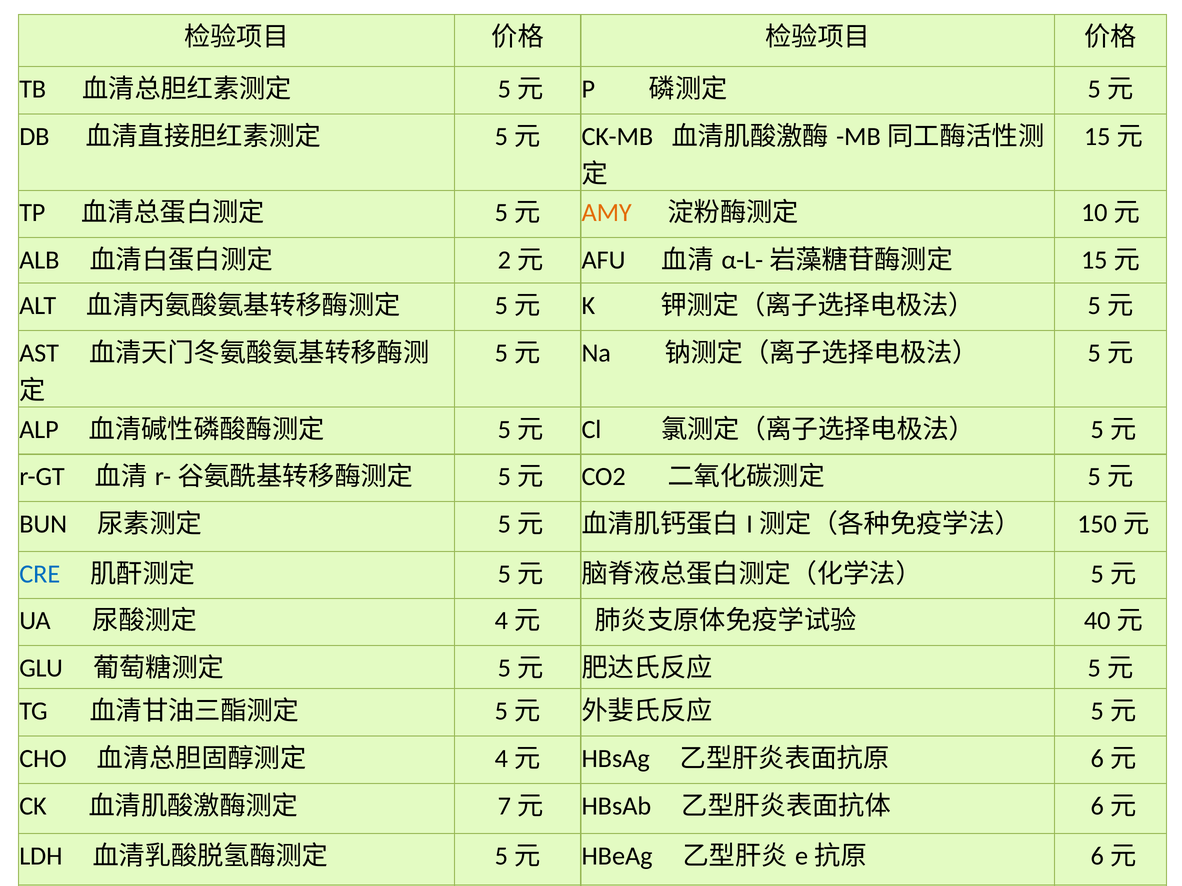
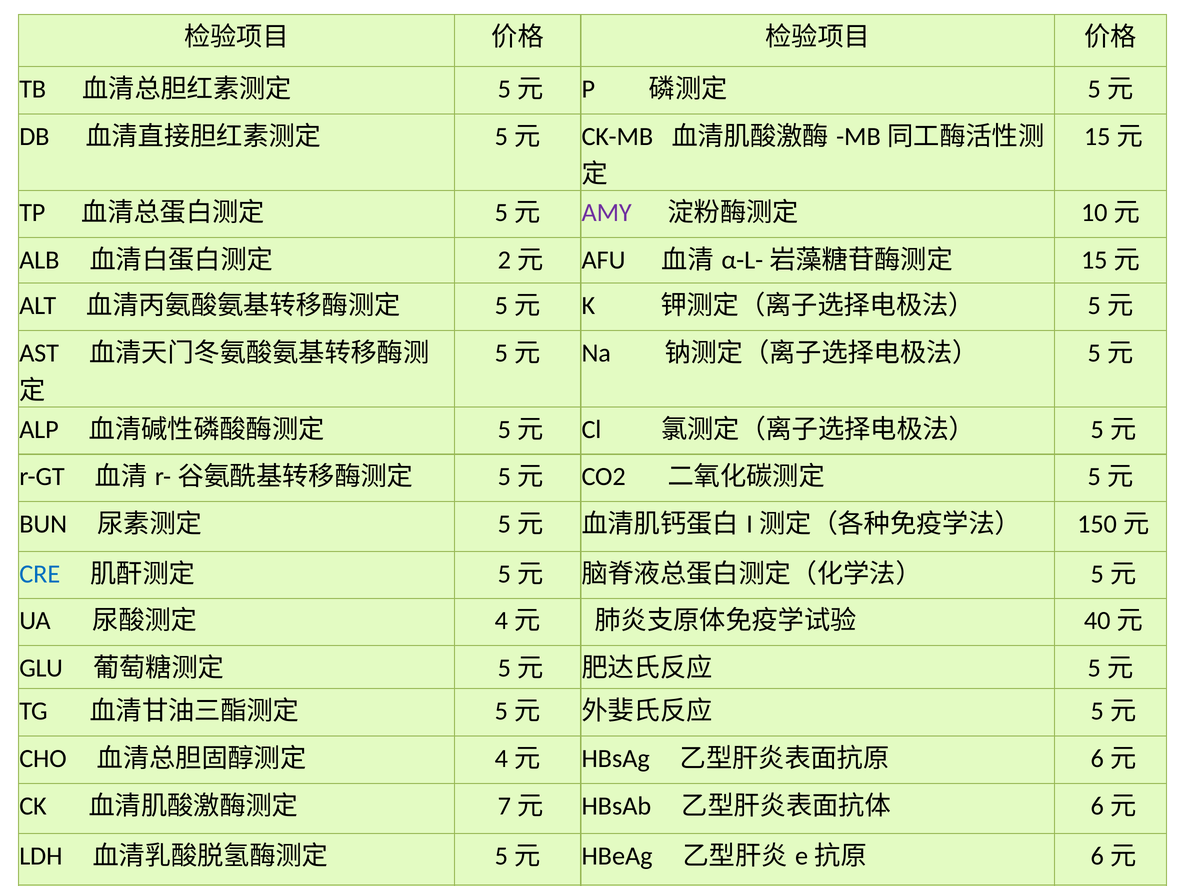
AMY colour: orange -> purple (607, 213)
